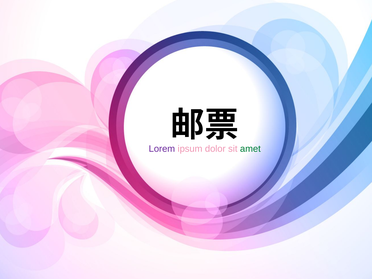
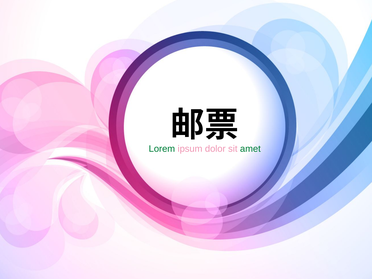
Lorem colour: purple -> green (162, 149)
